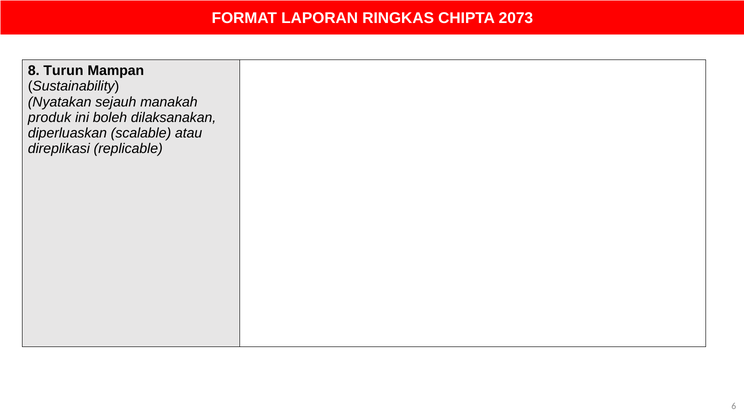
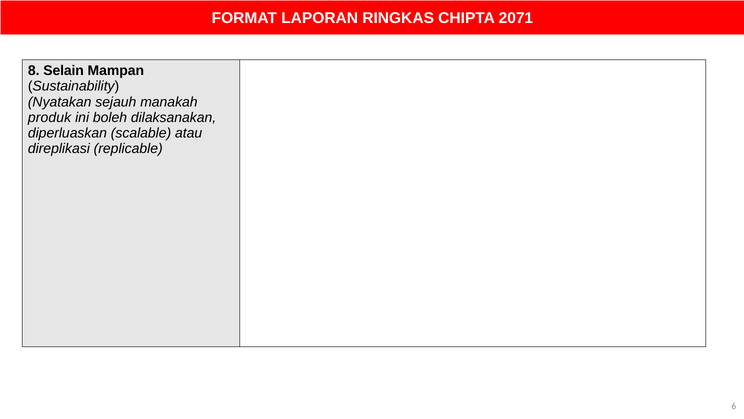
2073: 2073 -> 2071 (516, 18)
Turun: Turun -> Selain (64, 71)
